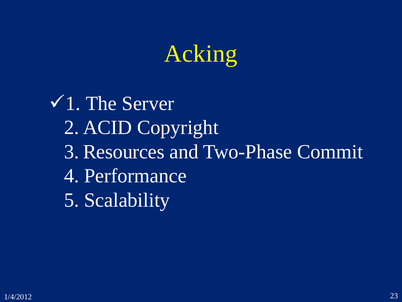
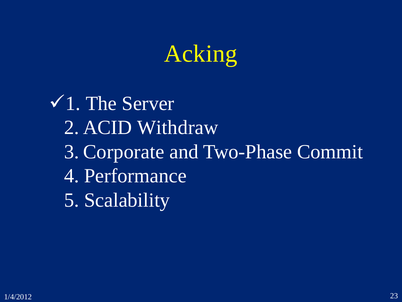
Copyright: Copyright -> Withdraw (178, 127)
Resources: Resources -> Corporate (124, 152)
